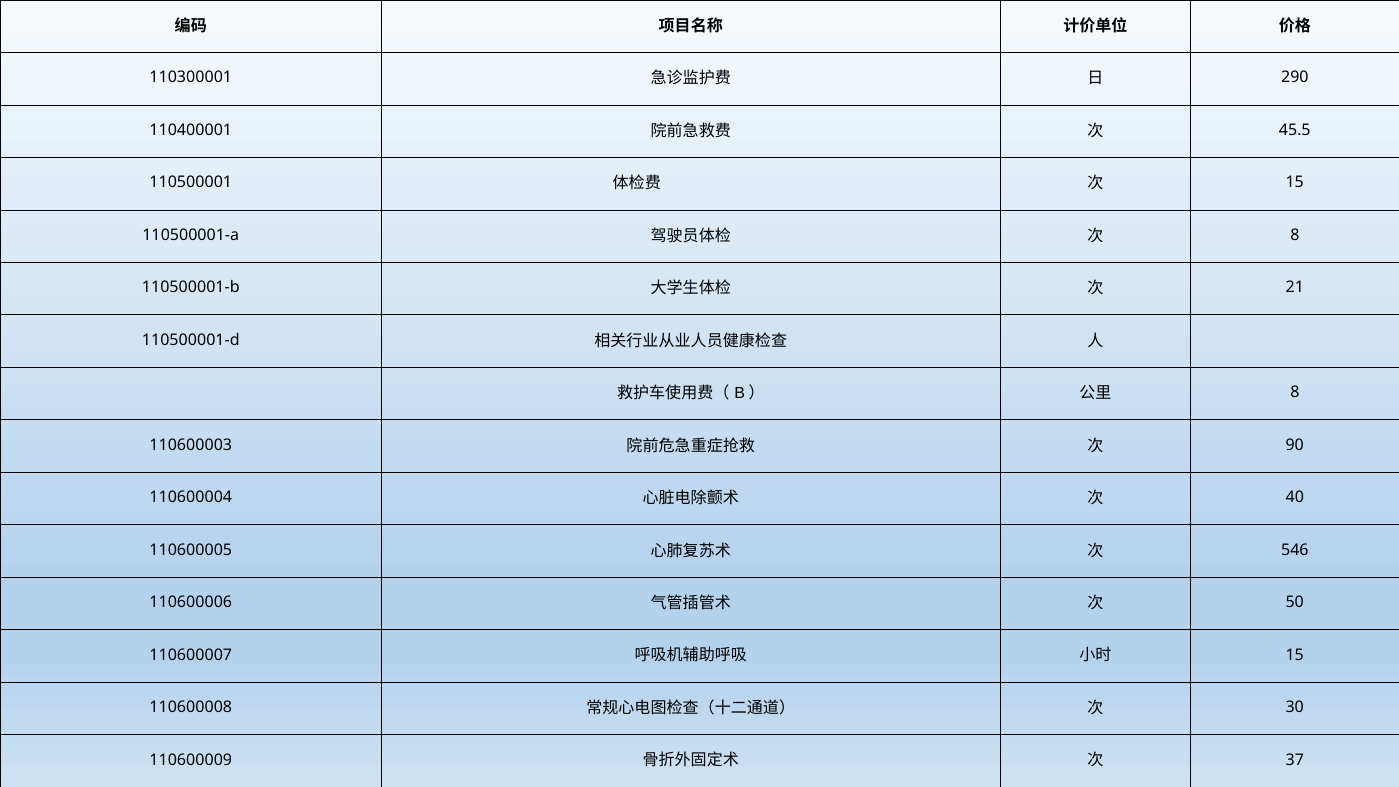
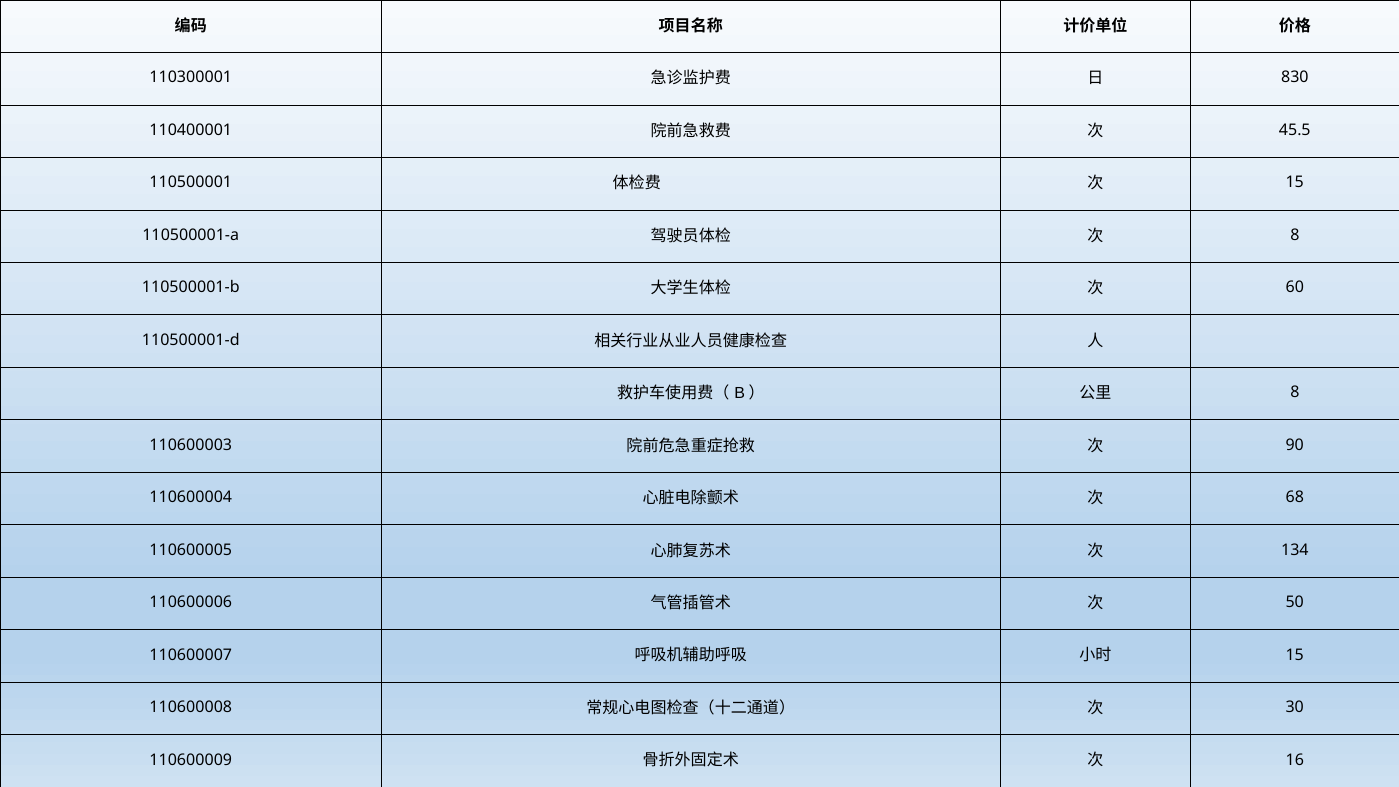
290: 290 -> 830 (1295, 78)
21: 21 -> 60 (1295, 288)
40: 40 -> 68 (1295, 497)
546: 546 -> 134 (1295, 550)
37: 37 -> 16 (1295, 760)
